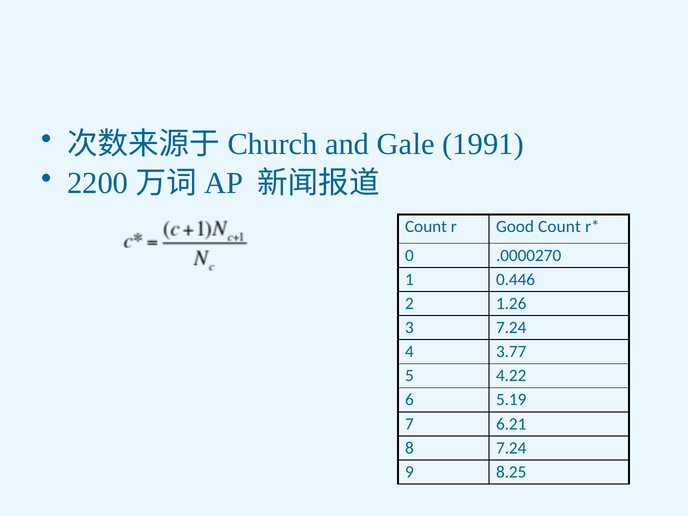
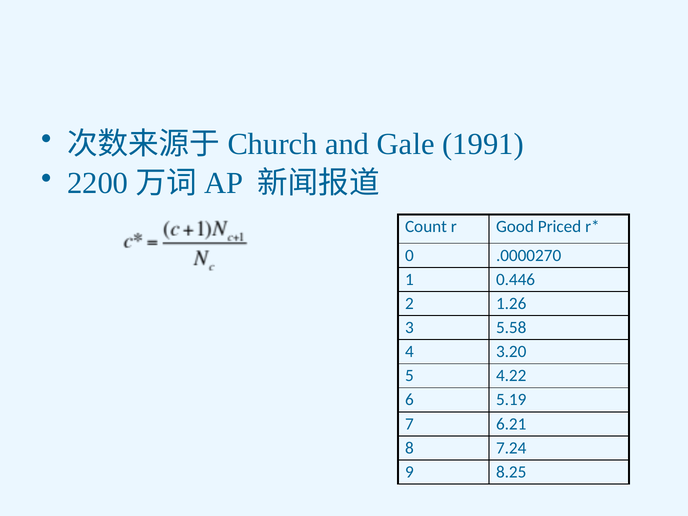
Good Count: Count -> Priced (560, 227)
3 7.24: 7.24 -> 5.58 (511, 328)
3.77: 3.77 -> 3.20 (511, 352)
